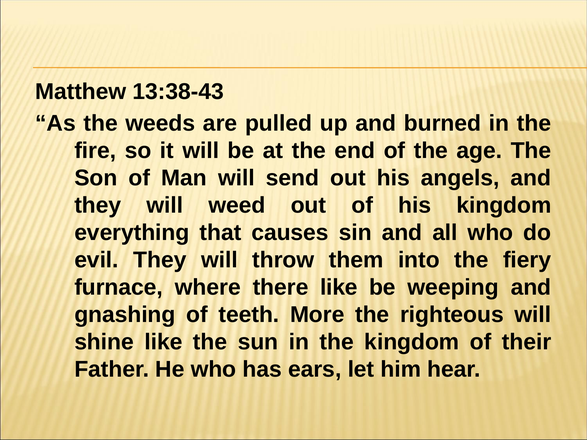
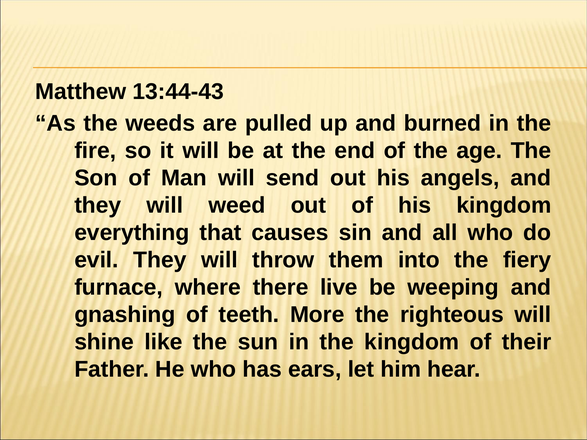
13:38-43: 13:38-43 -> 13:44-43 (178, 92)
there like: like -> live (339, 288)
